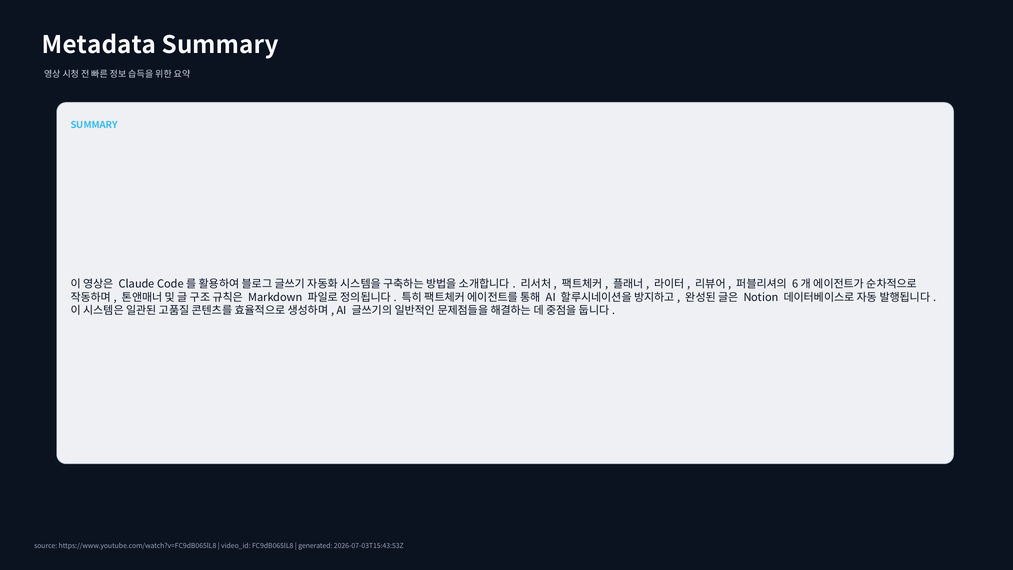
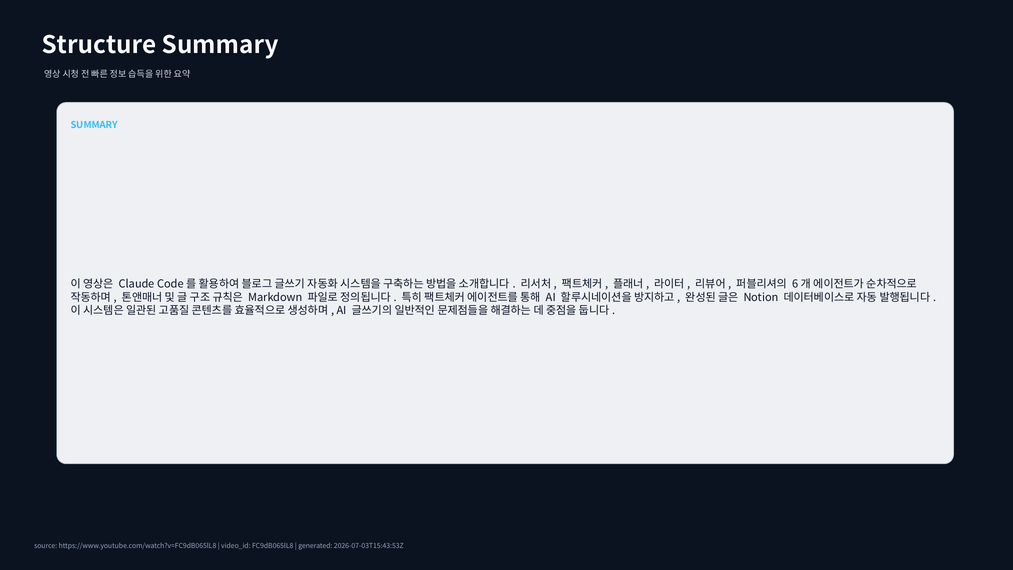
Metadata: Metadata -> Structure (99, 45)
